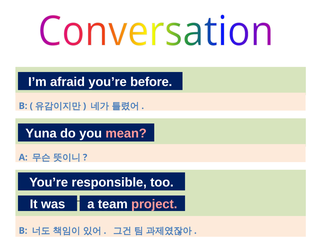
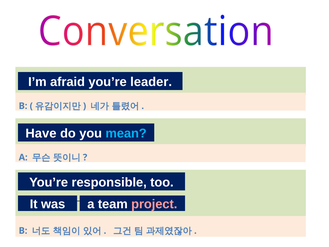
before: before -> leader (151, 82)
Yuna: Yuna -> Have (41, 133)
mean colour: pink -> light blue (126, 133)
